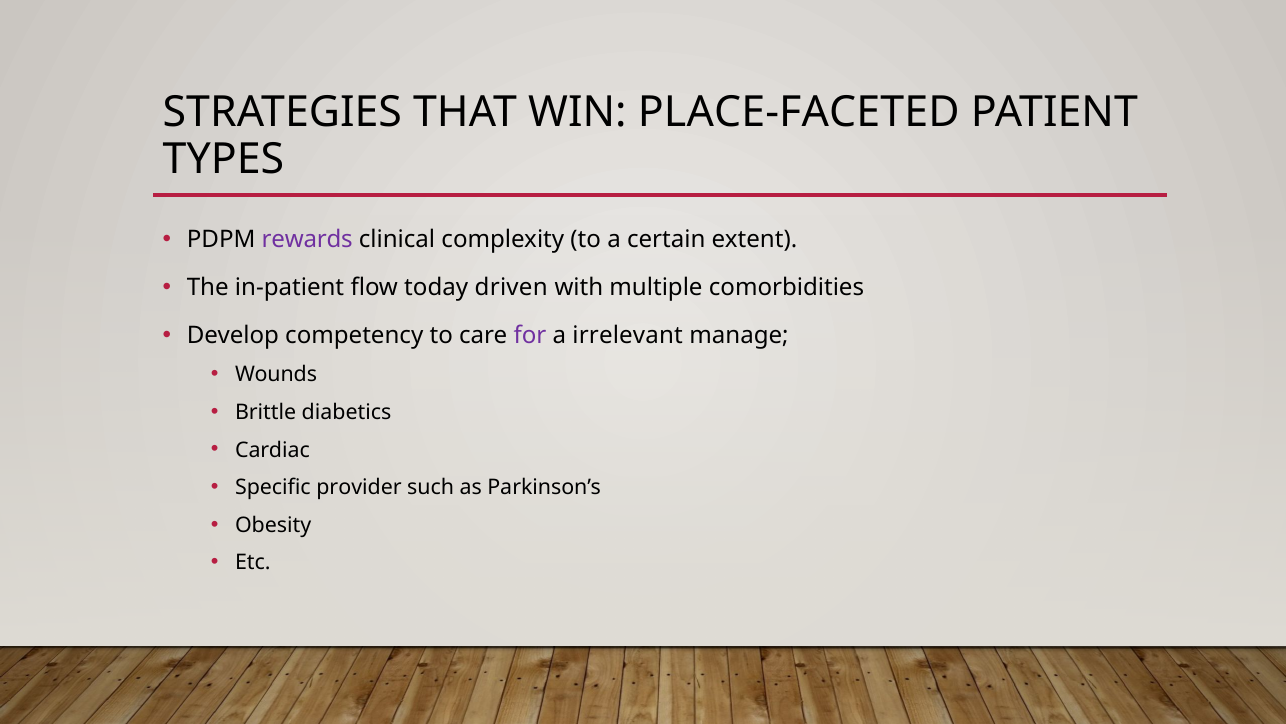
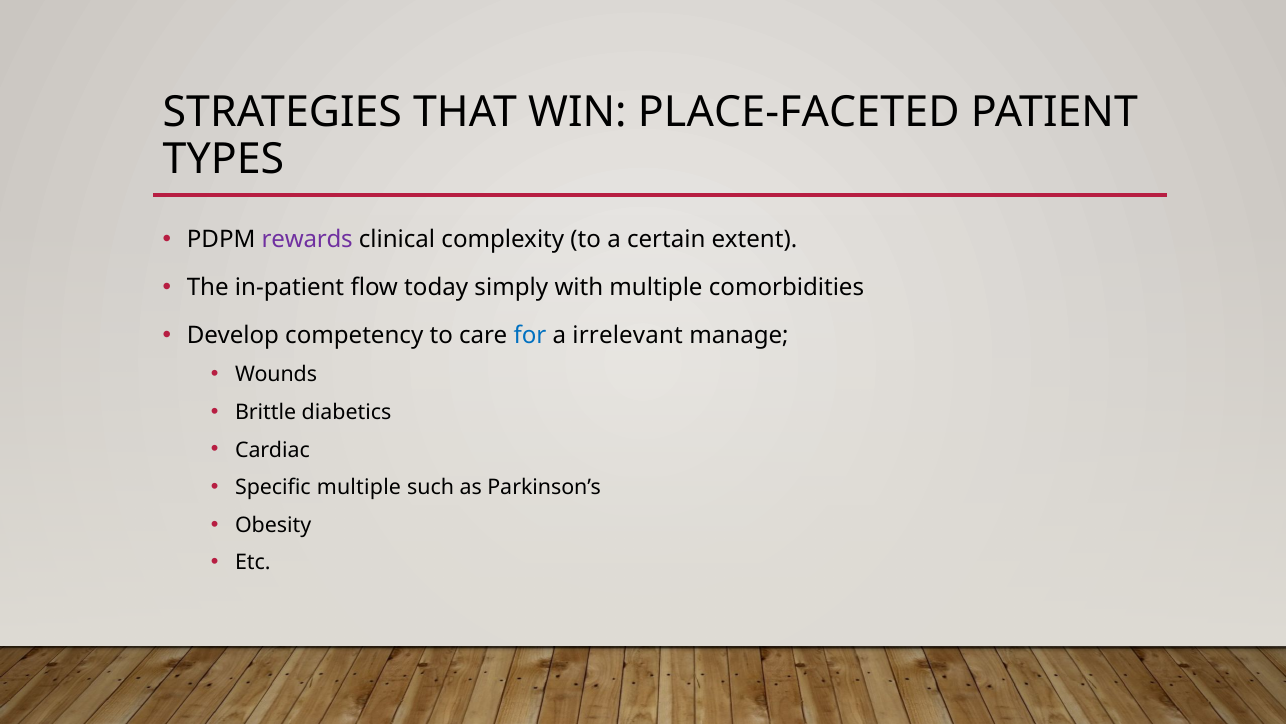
driven: driven -> simply (511, 287)
for colour: purple -> blue (530, 336)
Specific provider: provider -> multiple (359, 487)
